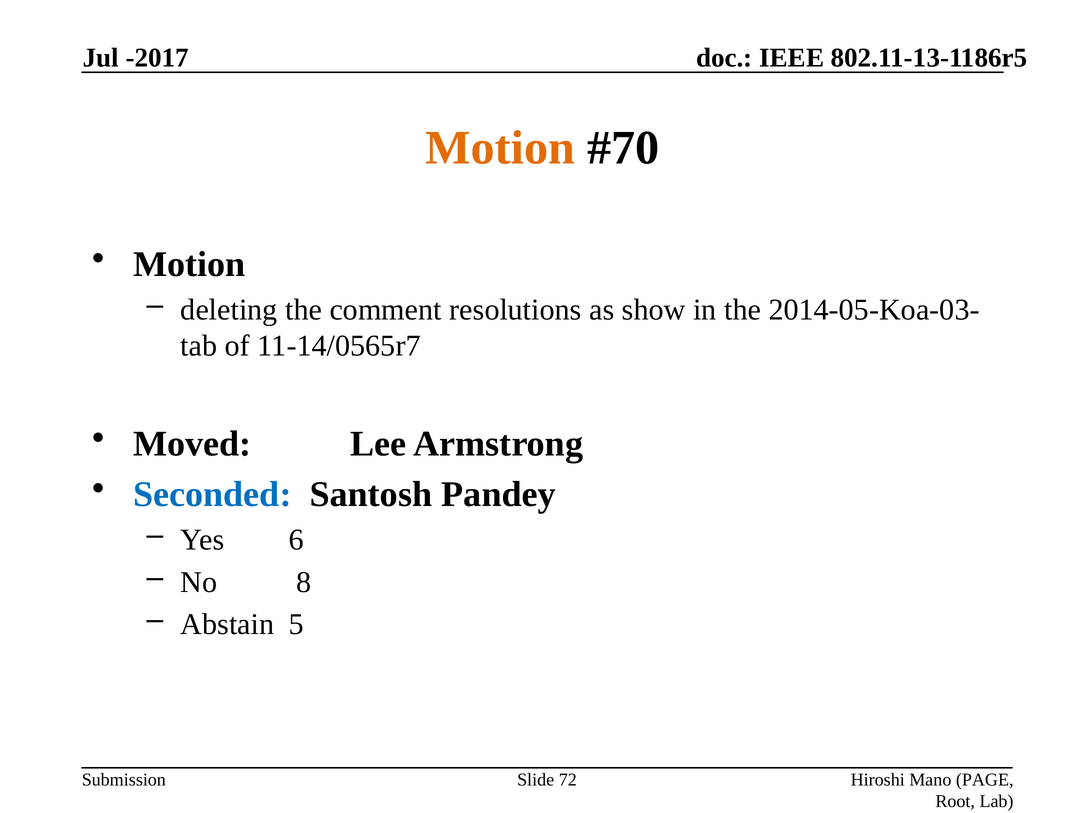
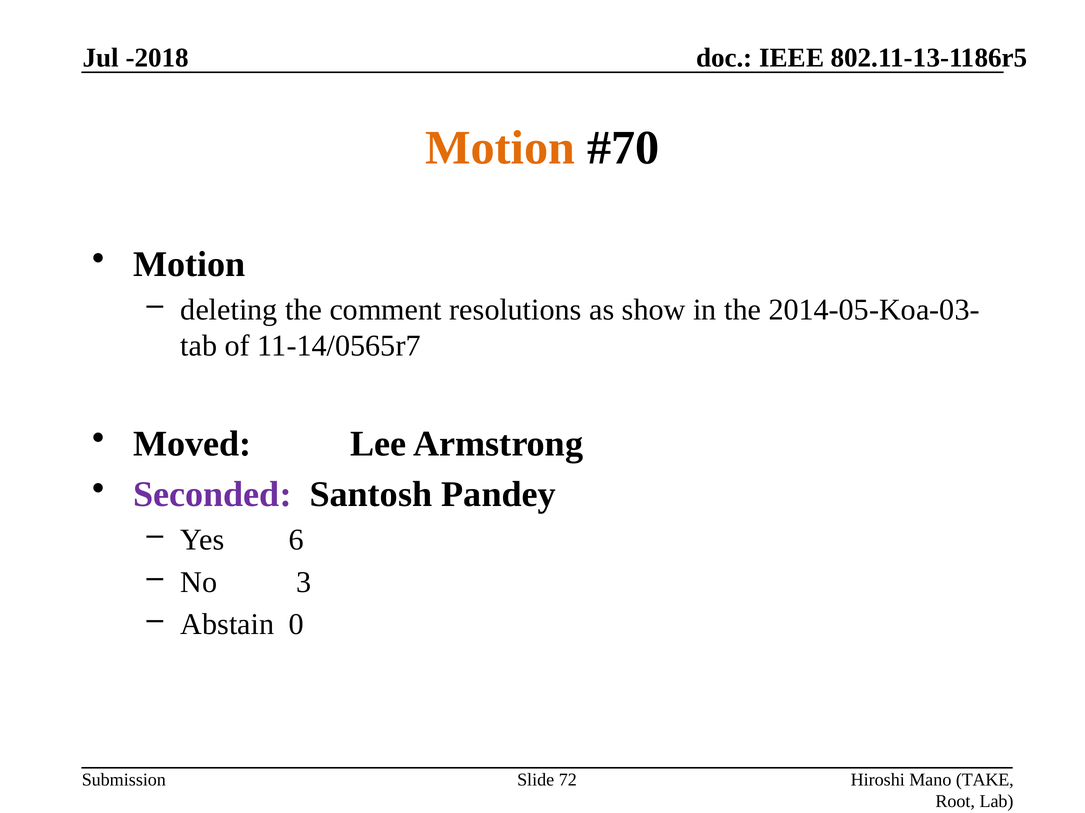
-2017: -2017 -> -2018 (157, 58)
Seconded colour: blue -> purple (212, 495)
8: 8 -> 3 (304, 583)
5: 5 -> 0 (297, 625)
PAGE: PAGE -> TAKE (985, 780)
